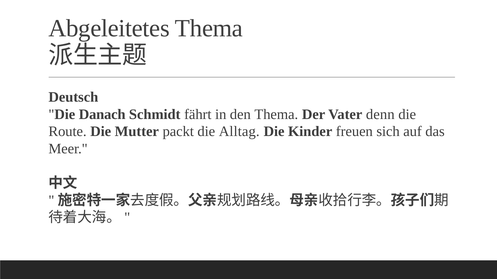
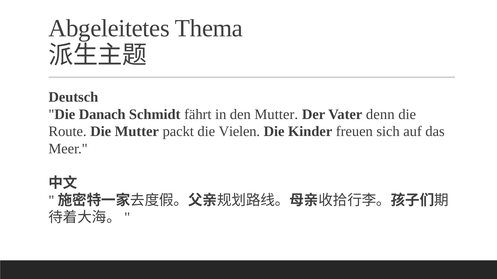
den Thema: Thema -> Mutter (276, 115)
Alltag: Alltag -> Vielen (239, 132)
